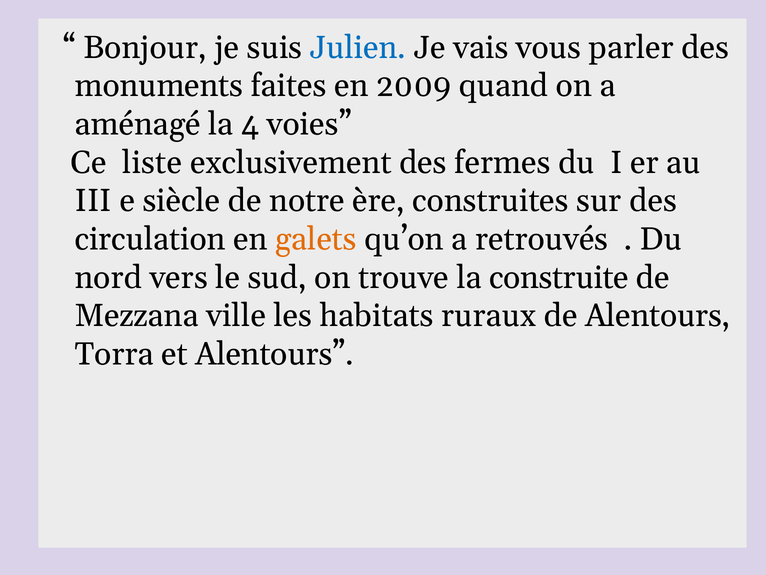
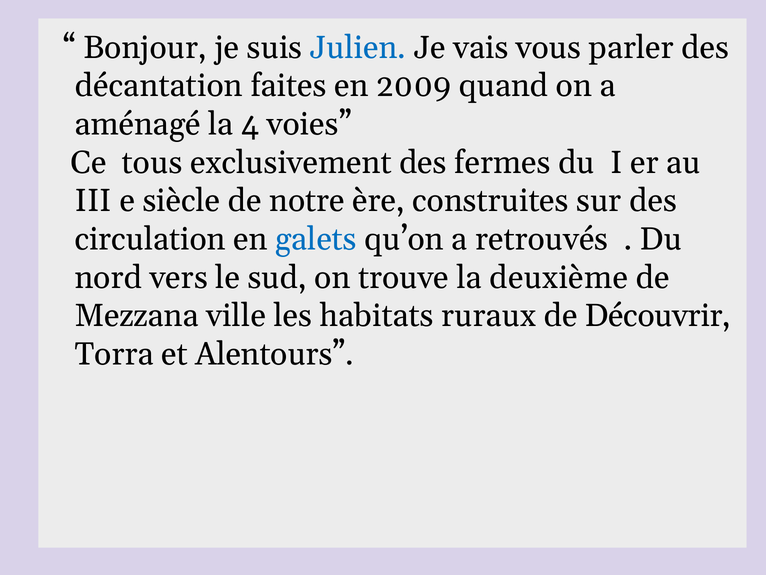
monuments: monuments -> décantation (159, 86)
liste: liste -> tous (152, 162)
galets colour: orange -> blue (316, 239)
construite: construite -> deuxième (559, 277)
de Alentours: Alentours -> Découvrir (658, 316)
